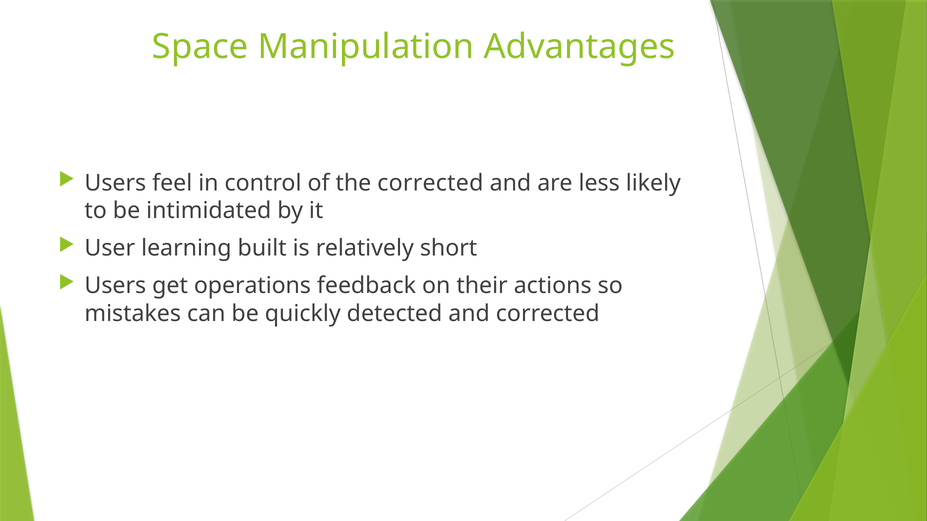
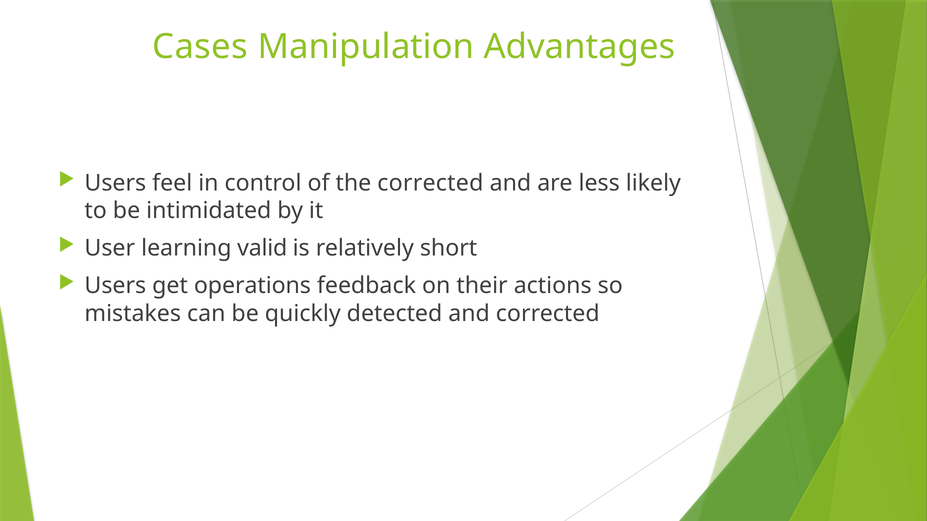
Space: Space -> Cases (200, 47)
built: built -> valid (262, 248)
